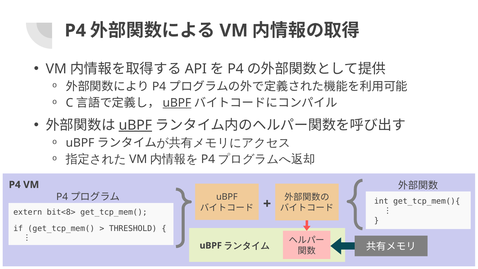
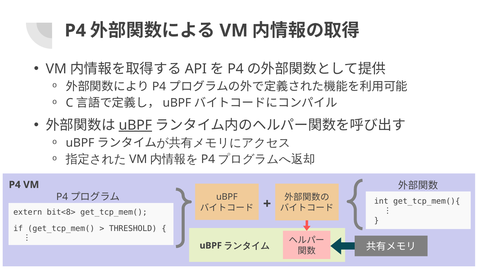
uBPF underline: present -> none (177, 103)
